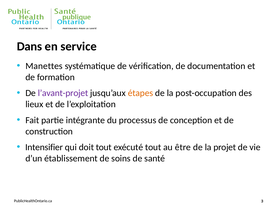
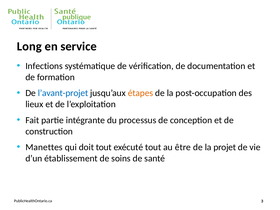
Dans: Dans -> Long (29, 46)
Manettes: Manettes -> Infections (44, 66)
l’avant-projet colour: purple -> blue (63, 93)
Intensifier: Intensifier -> Manettes (44, 147)
